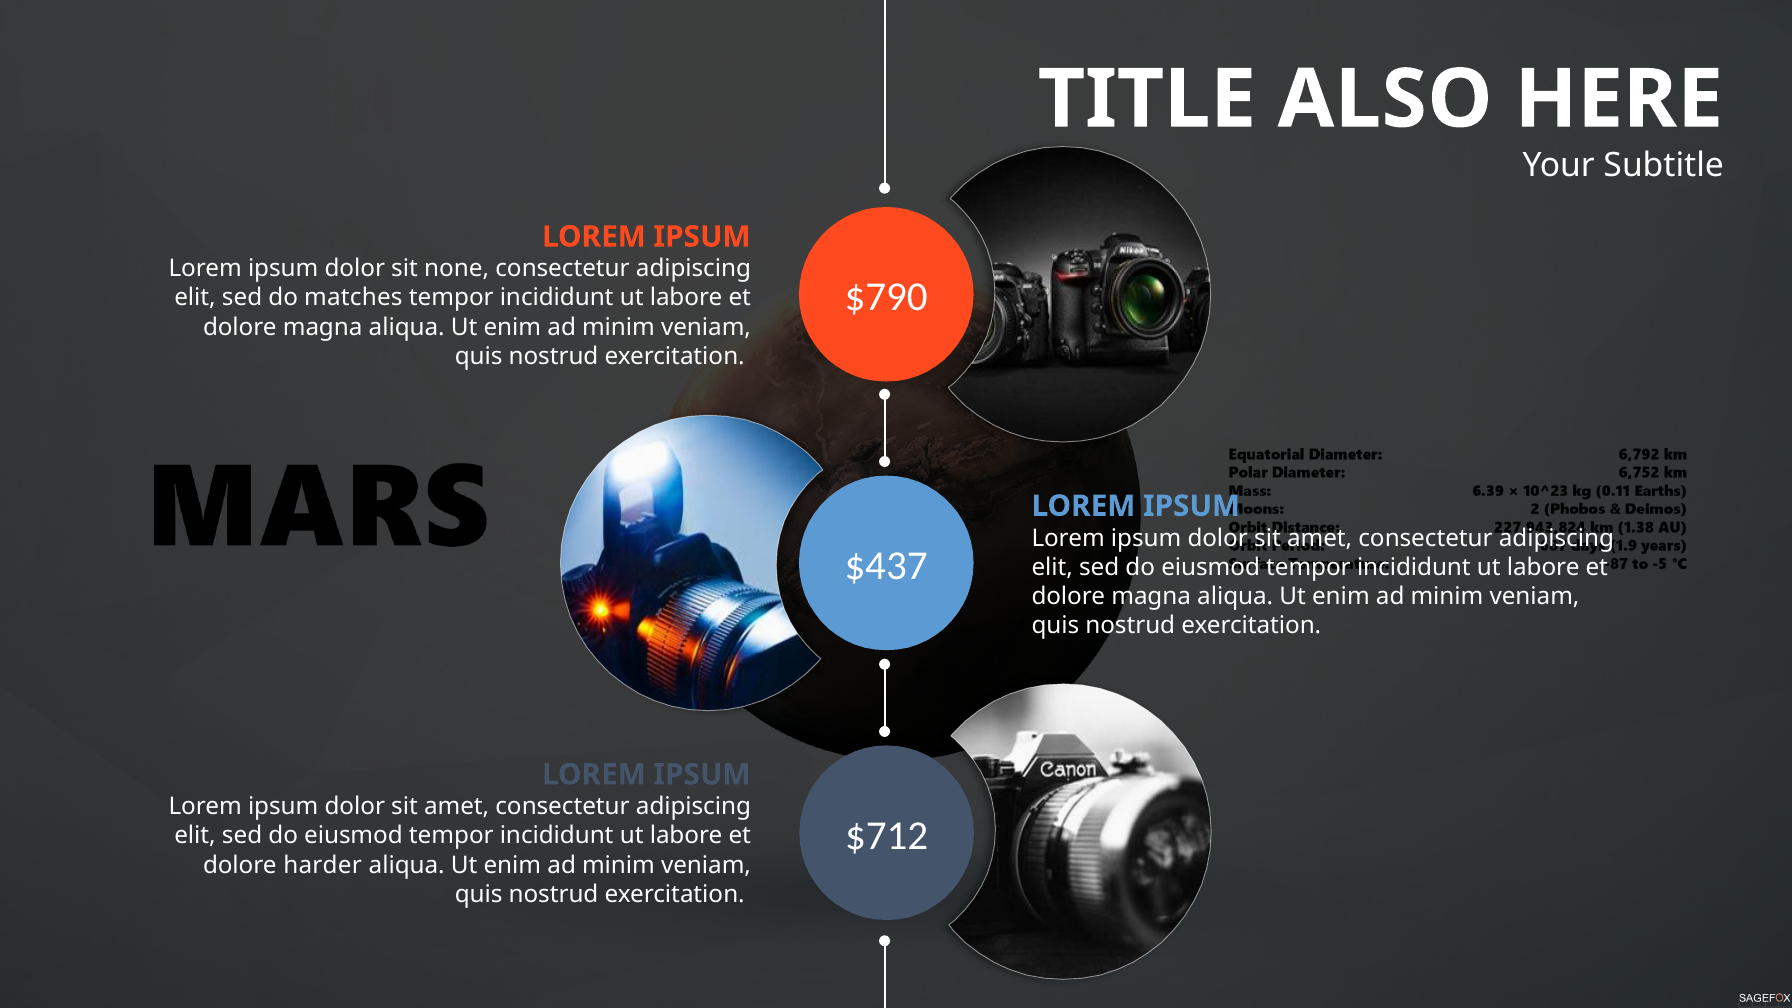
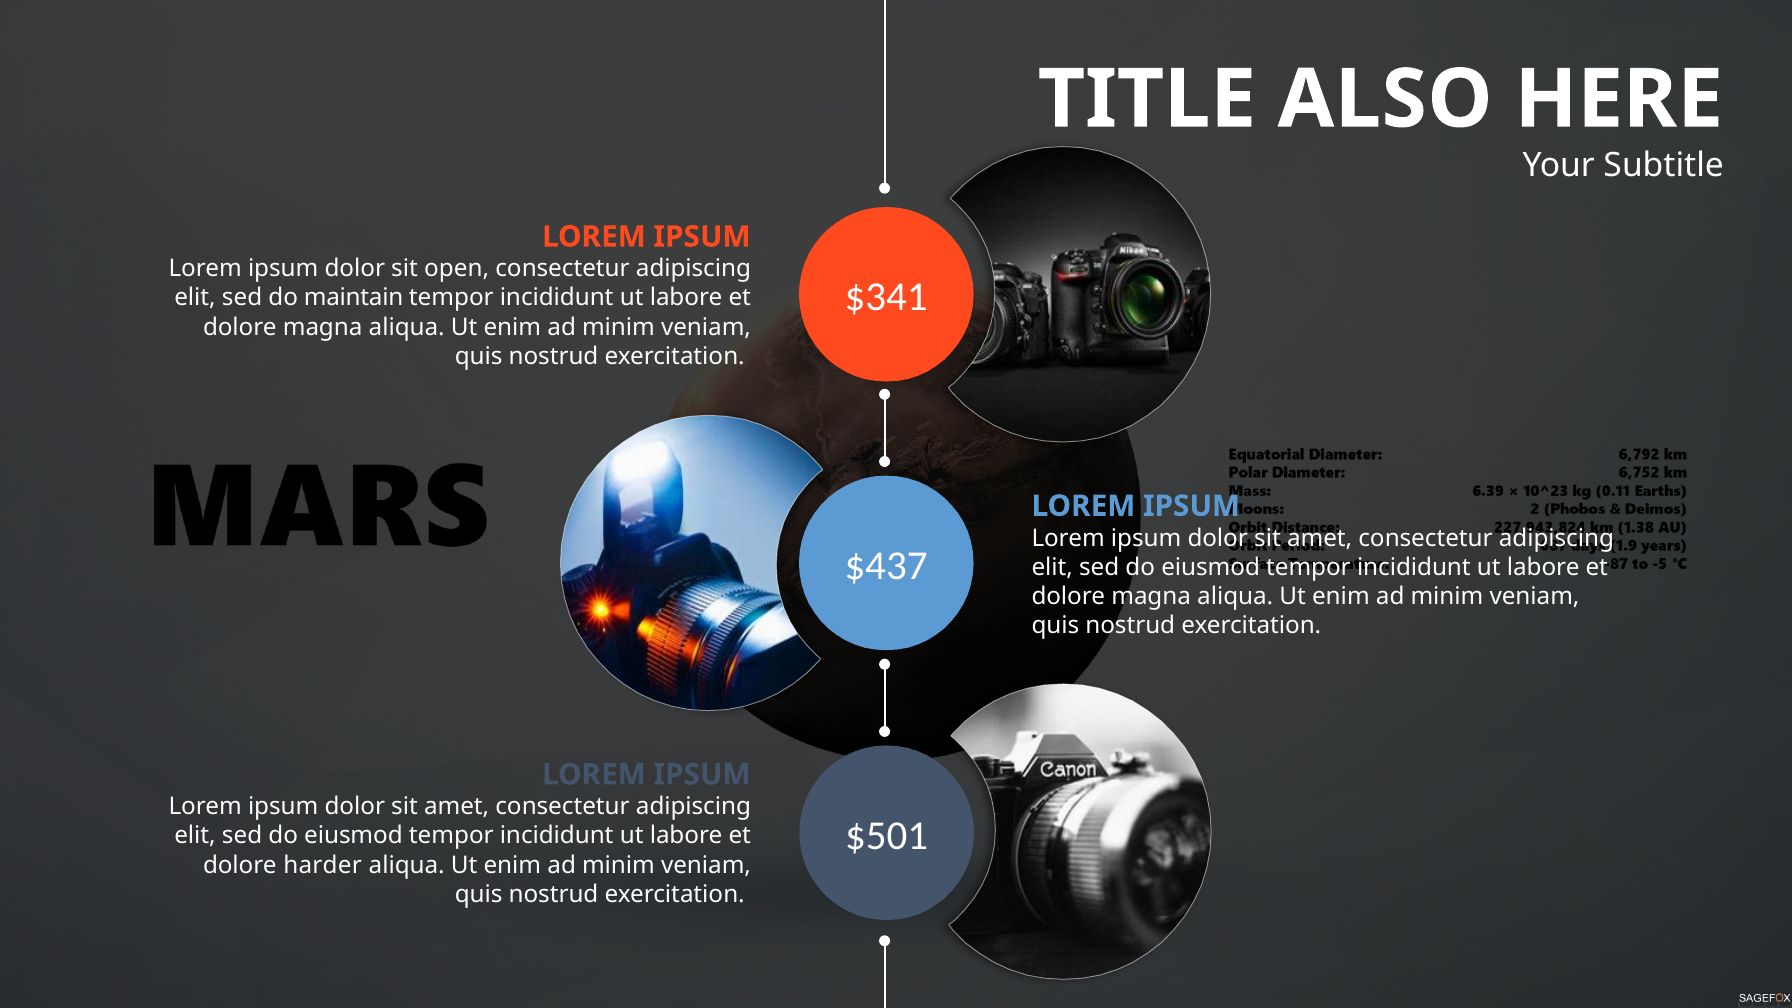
none: none -> open (457, 269)
$790: $790 -> $341 (886, 297)
matches: matches -> maintain (354, 298)
$712: $712 -> $501 (887, 836)
